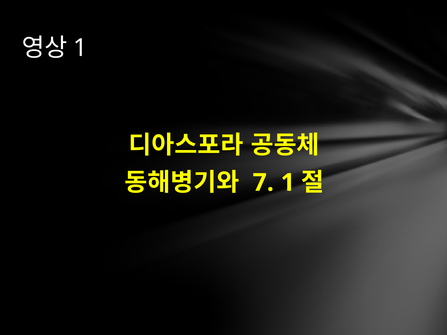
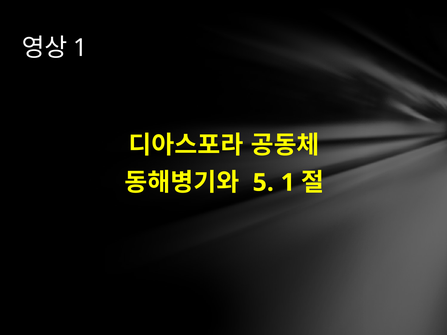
7: 7 -> 5 (263, 183)
